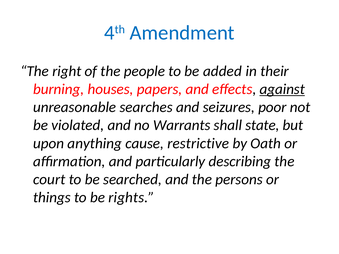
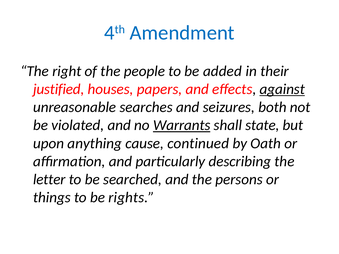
burning: burning -> justified (59, 89)
poor: poor -> both (272, 107)
Warrants underline: none -> present (182, 125)
restrictive: restrictive -> continued (198, 143)
court: court -> letter (49, 180)
